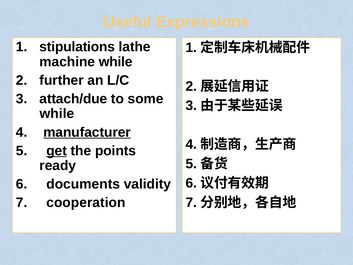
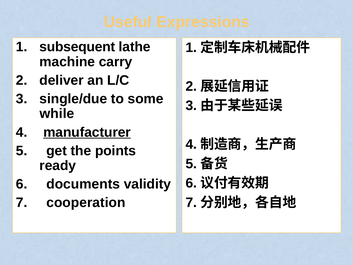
stipulations: stipulations -> subsequent (77, 47)
machine while: while -> carry (116, 62)
further: further -> deliver (62, 80)
attach/due: attach/due -> single/due (73, 99)
get underline: present -> none (57, 151)
